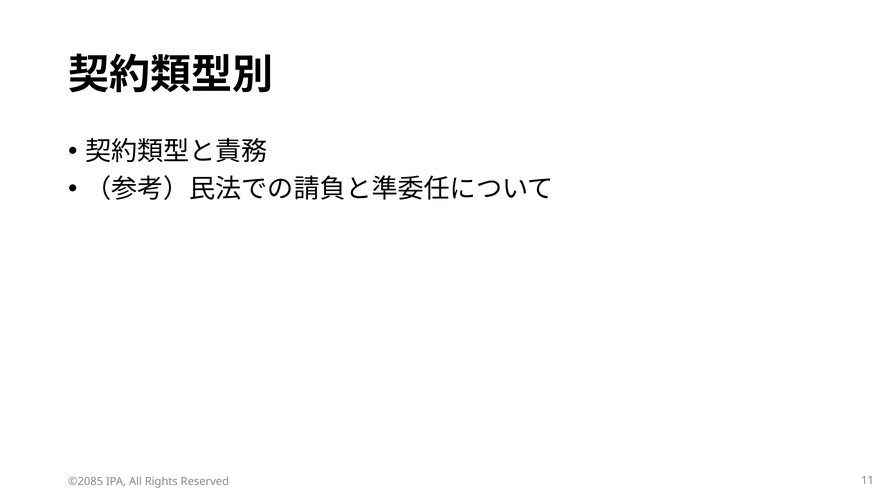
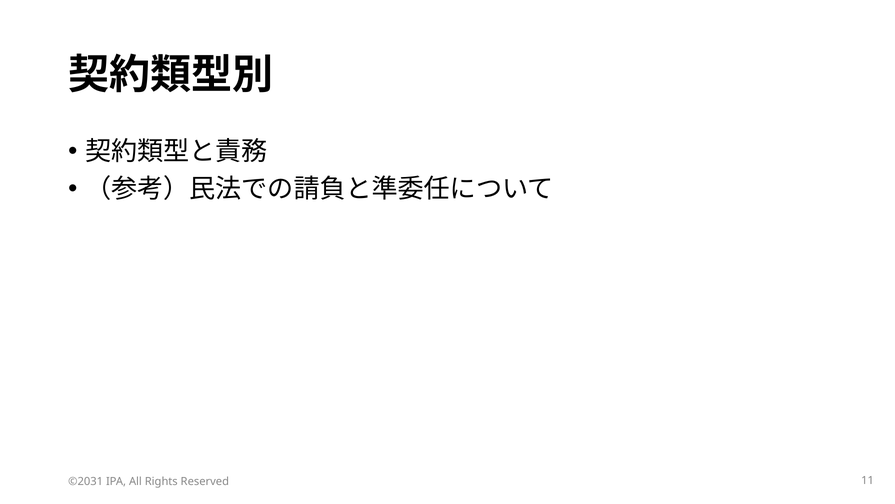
©2085: ©2085 -> ©2031 (86, 481)
